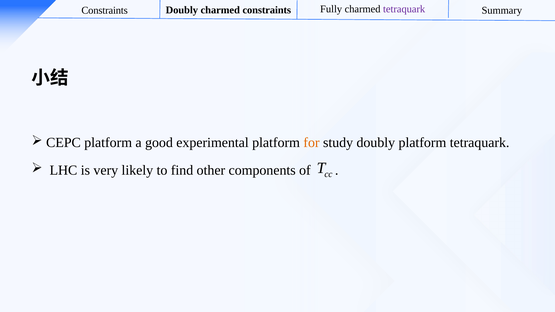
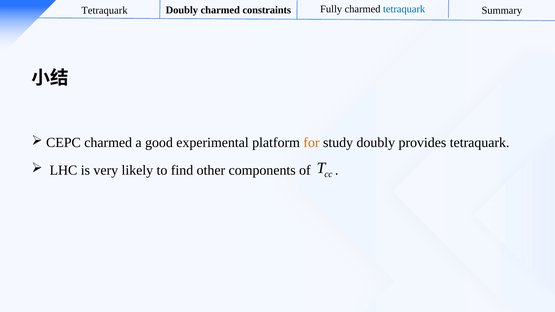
tetraquark colour: purple -> blue (404, 9)
Constraints: Constraints -> Tetraquark (104, 11)
CEPC platform: platform -> charmed (108, 143)
doubly platform: platform -> provides (422, 143)
